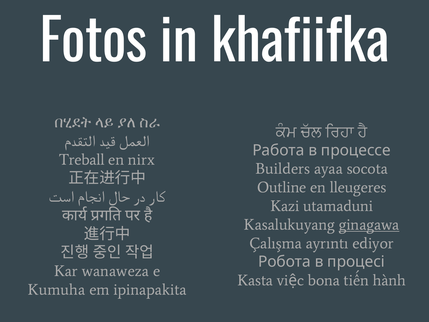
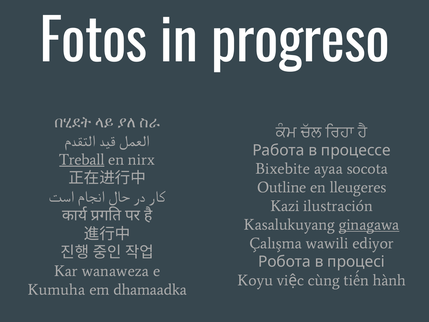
khafiifka: khafiifka -> progreso (301, 43)
Treball underline: none -> present (82, 159)
Builders: Builders -> Bixebite (283, 169)
utamaduni: utamaduni -> ilustración (338, 206)
ayrıntı: ayrıntı -> wawili (327, 243)
Kasta: Kasta -> Koyu (255, 280)
bona: bona -> cùng (324, 280)
ipinapakita: ipinapakita -> dhamaadka (150, 289)
